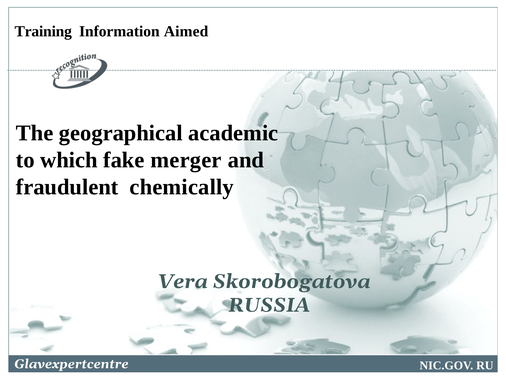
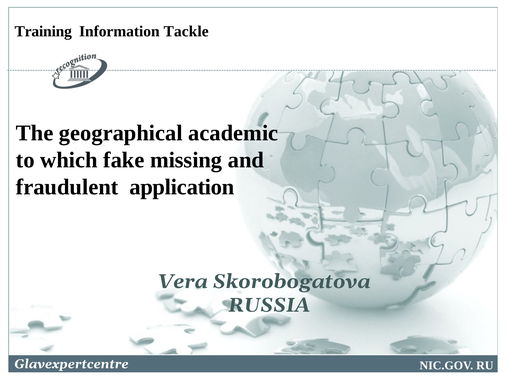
Aimed: Aimed -> Tackle (186, 31)
merger: merger -> missing (186, 160)
chemically: chemically -> application (182, 187)
